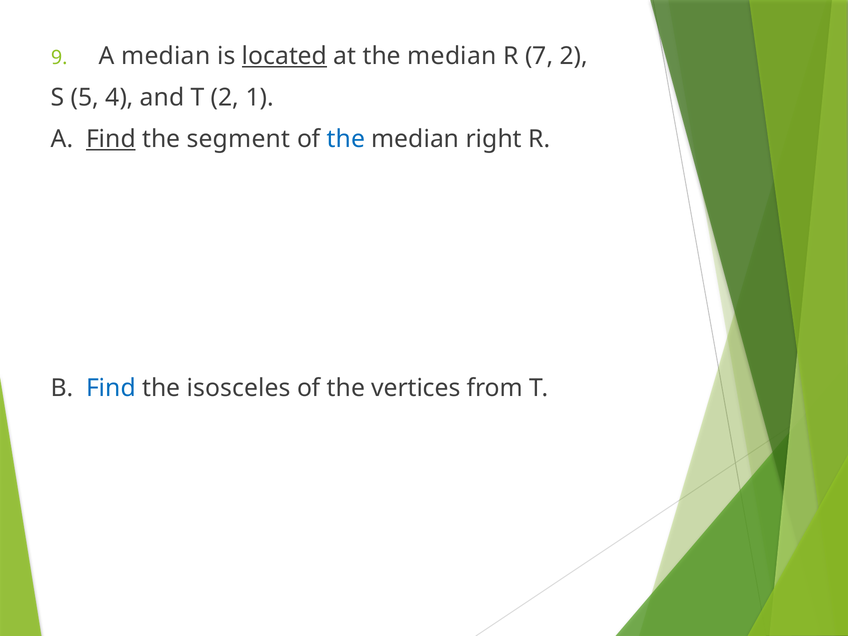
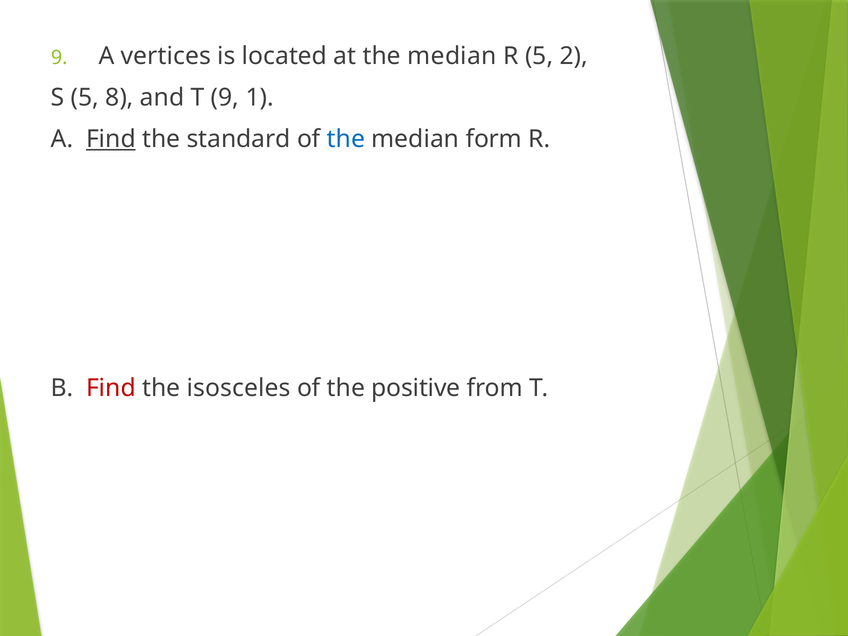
A median: median -> vertices (166, 56)
located underline: present -> none (285, 56)
R 7: 7 -> 5 (539, 56)
4: 4 -> 8 (119, 98)
T 2: 2 -> 9 (225, 98)
segment: segment -> standard (239, 139)
right: right -> form (494, 139)
Find colour: blue -> red (111, 388)
vertices: vertices -> positive (416, 388)
